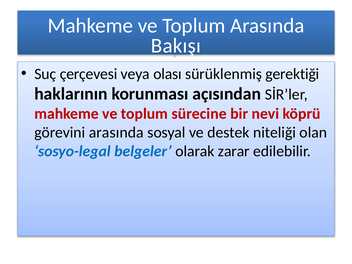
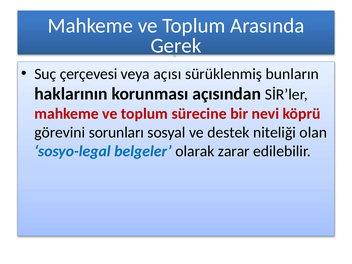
Bakışı: Bakışı -> Gerek (176, 46)
olası: olası -> açısı (167, 74)
gerektiği: gerektiği -> bunların (292, 74)
görevini arasında: arasında -> sorunları (116, 133)
